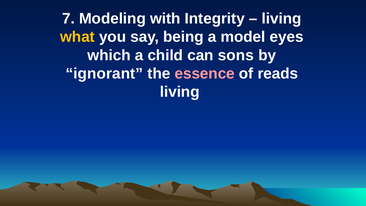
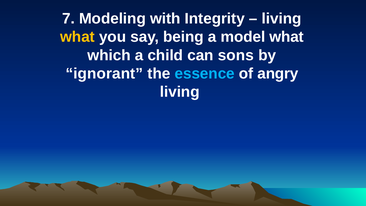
model eyes: eyes -> what (287, 37)
essence colour: pink -> light blue (205, 74)
reads: reads -> angry (278, 74)
